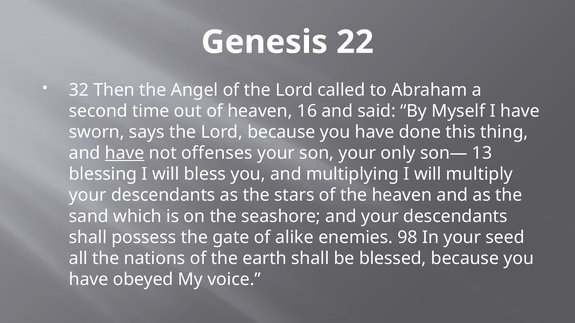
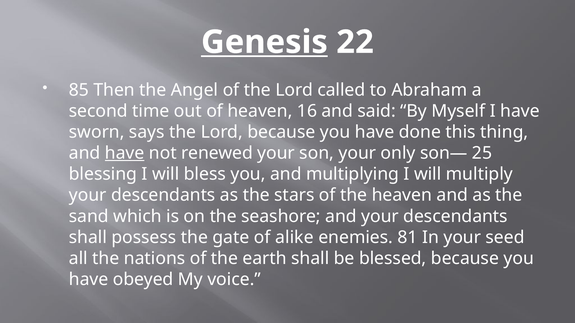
Genesis underline: none -> present (264, 42)
32: 32 -> 85 (79, 90)
offenses: offenses -> renewed (217, 153)
13: 13 -> 25 (482, 153)
98: 98 -> 81 (408, 238)
